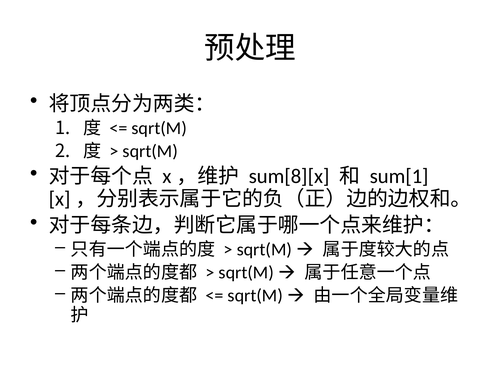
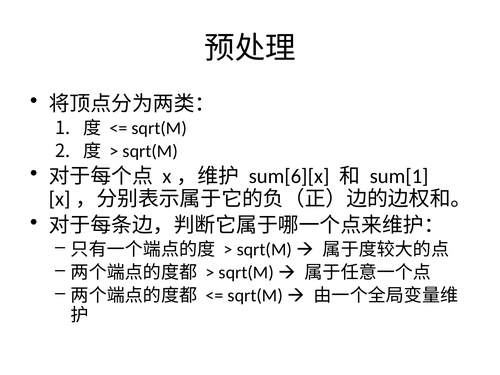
sum[8][x: sum[8][x -> sum[6][x (289, 176)
